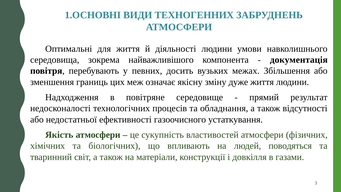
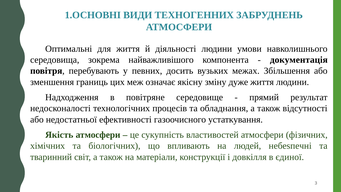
поводяться: поводяться -> небеѕпечні (290, 146)
газами: газами -> єдиної (290, 157)
